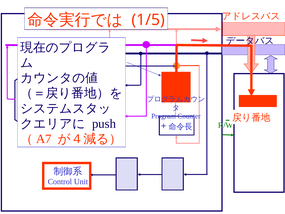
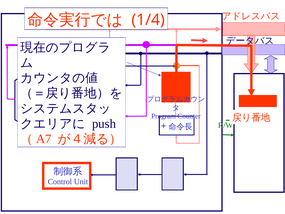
1/5: 1/5 -> 1/4 (148, 20)
